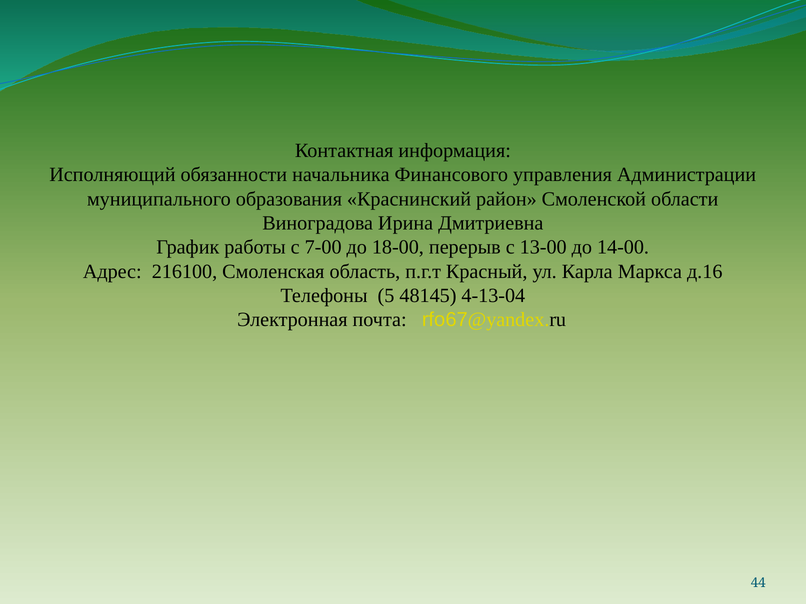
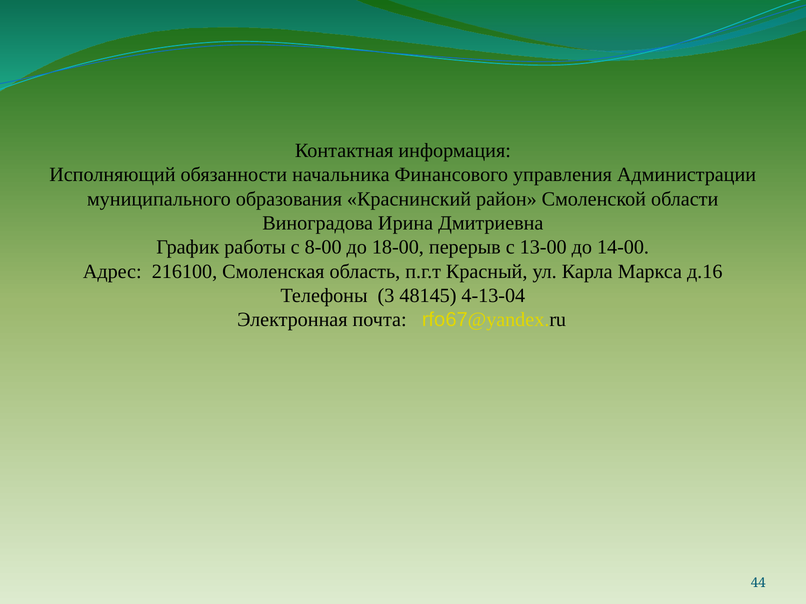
7-00: 7-00 -> 8-00 (323, 247)
5: 5 -> 3 (386, 296)
